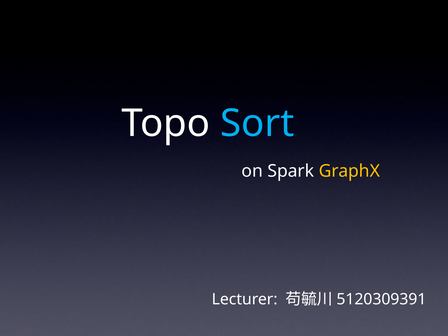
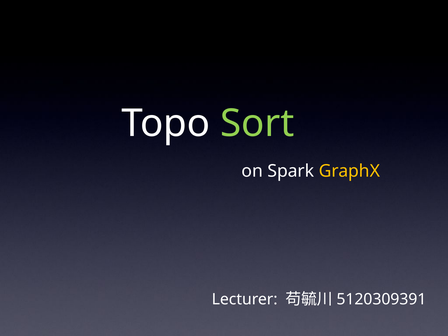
Sort colour: light blue -> light green (257, 123)
